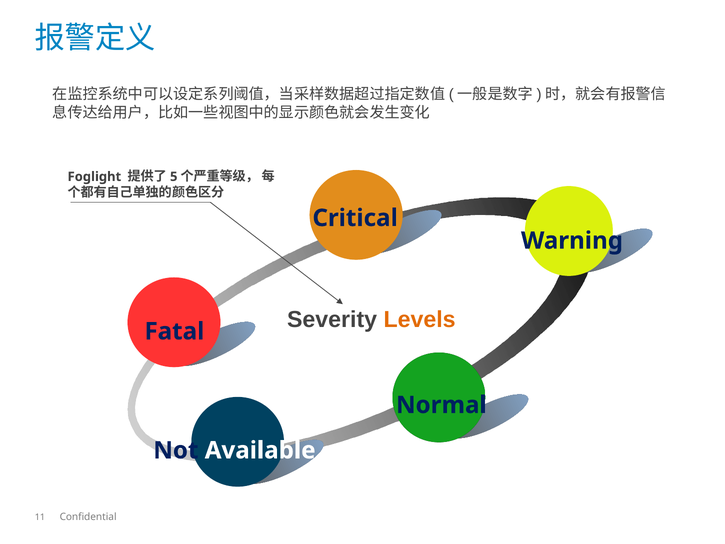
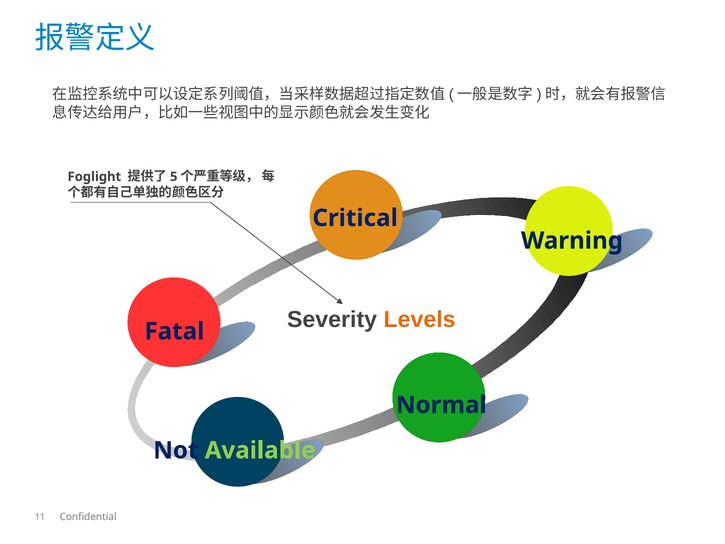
Available colour: white -> light green (260, 450)
